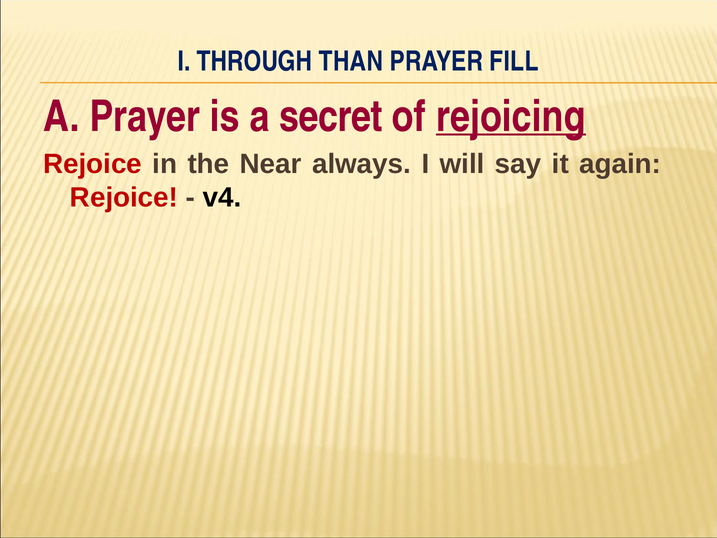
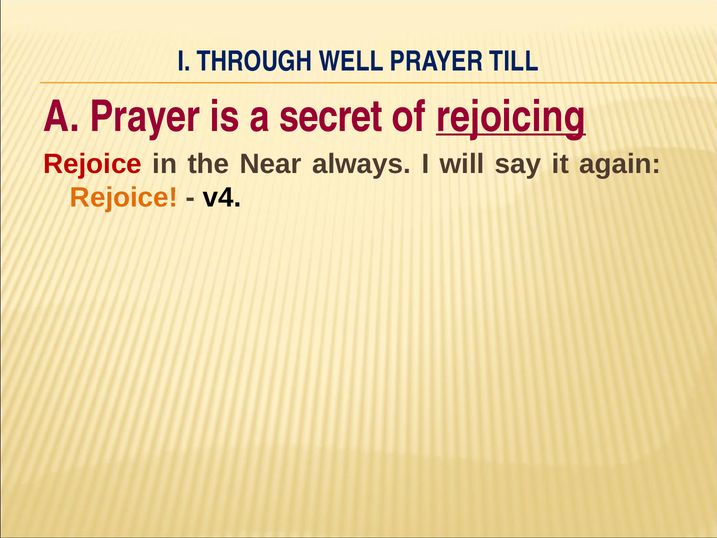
THAN: THAN -> WELL (351, 62)
FILL: FILL -> TILL (514, 62)
Rejoice colour: red -> orange (124, 197)
